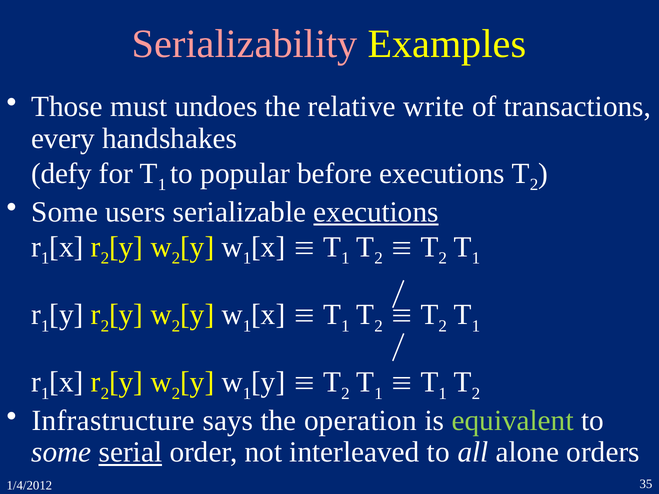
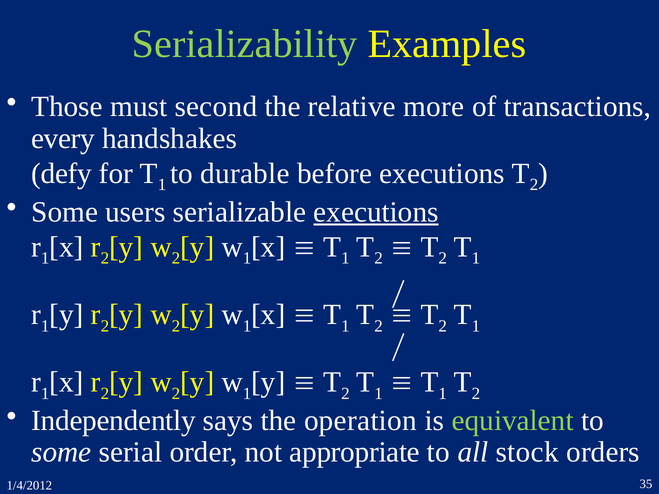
Serializability colour: pink -> light green (245, 44)
undoes: undoes -> second (216, 107)
write: write -> more (434, 107)
popular: popular -> durable (245, 174)
Infrastructure: Infrastructure -> Independently (114, 421)
serial underline: present -> none (130, 453)
interleaved: interleaved -> appropriate (355, 453)
alone: alone -> stock (527, 453)
